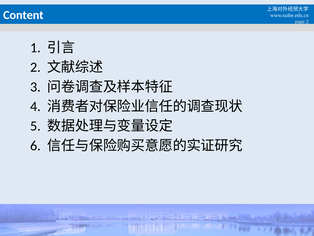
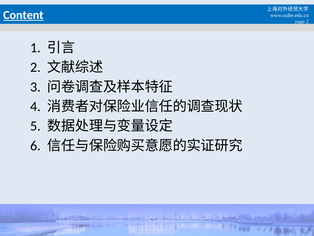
Content underline: none -> present (23, 15)
